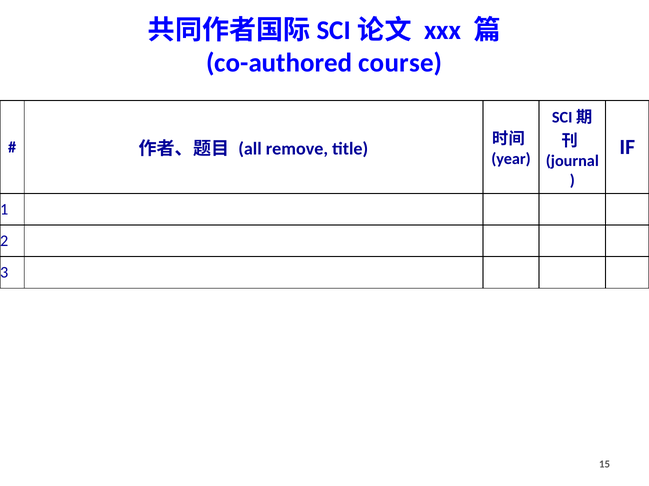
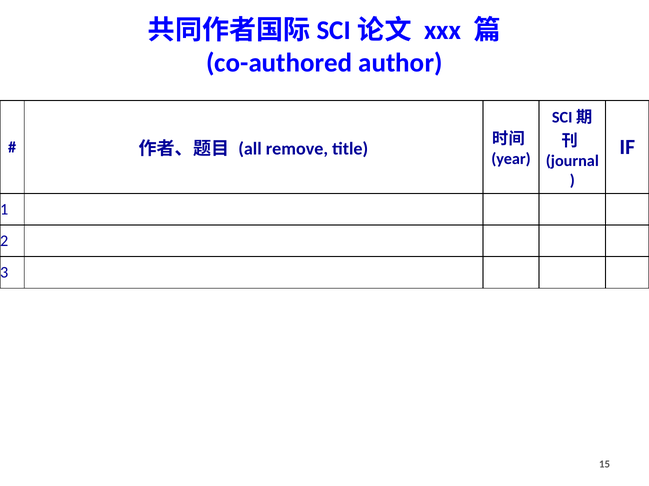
course: course -> author (400, 63)
